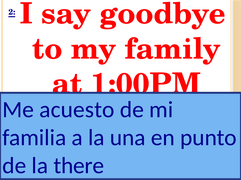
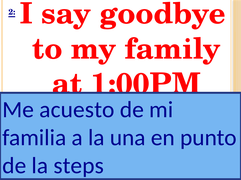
there: there -> steps (79, 166)
